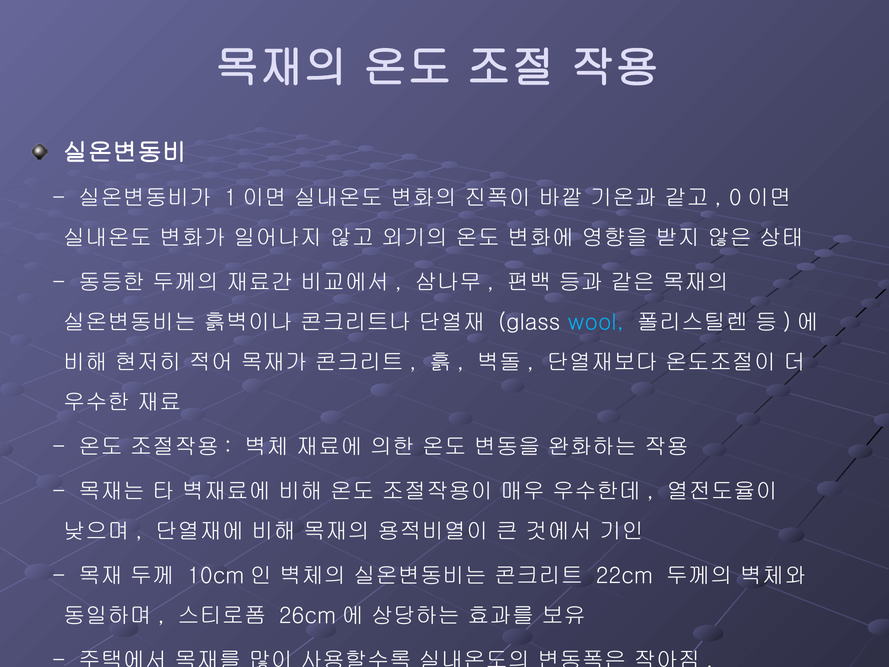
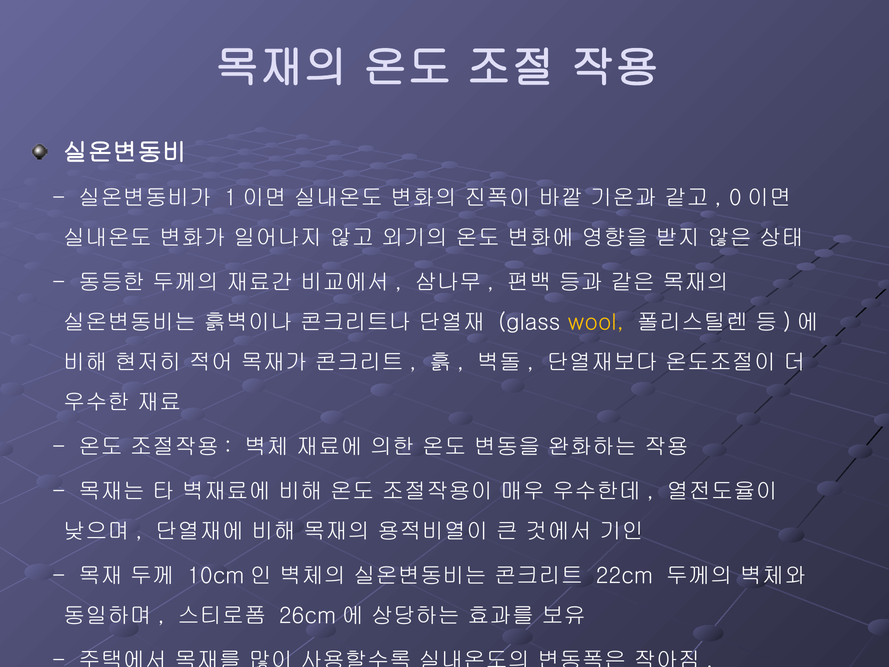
wool colour: light blue -> yellow (596, 322)
